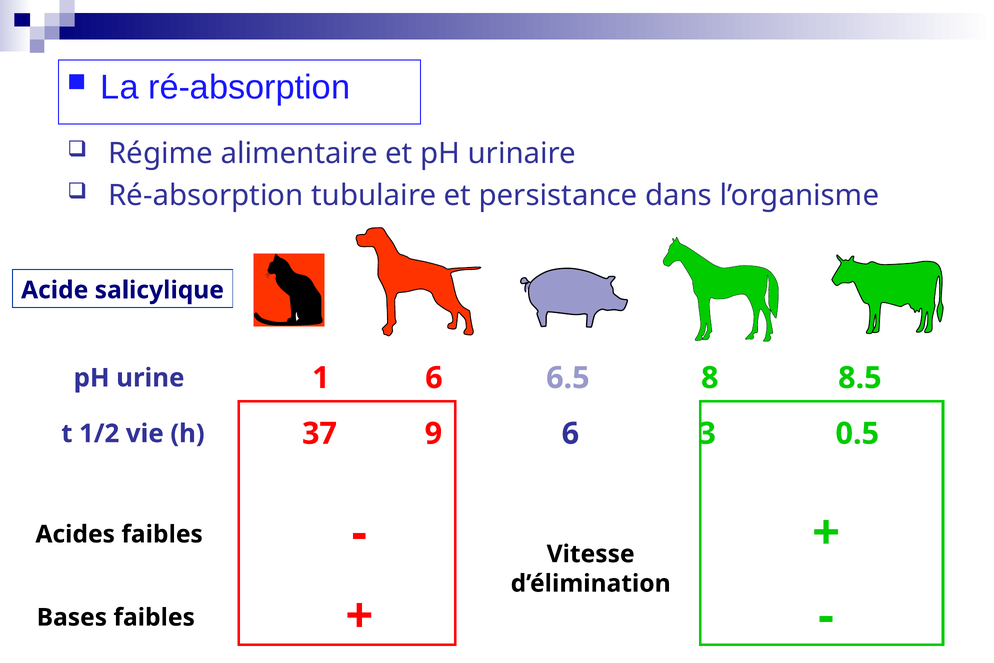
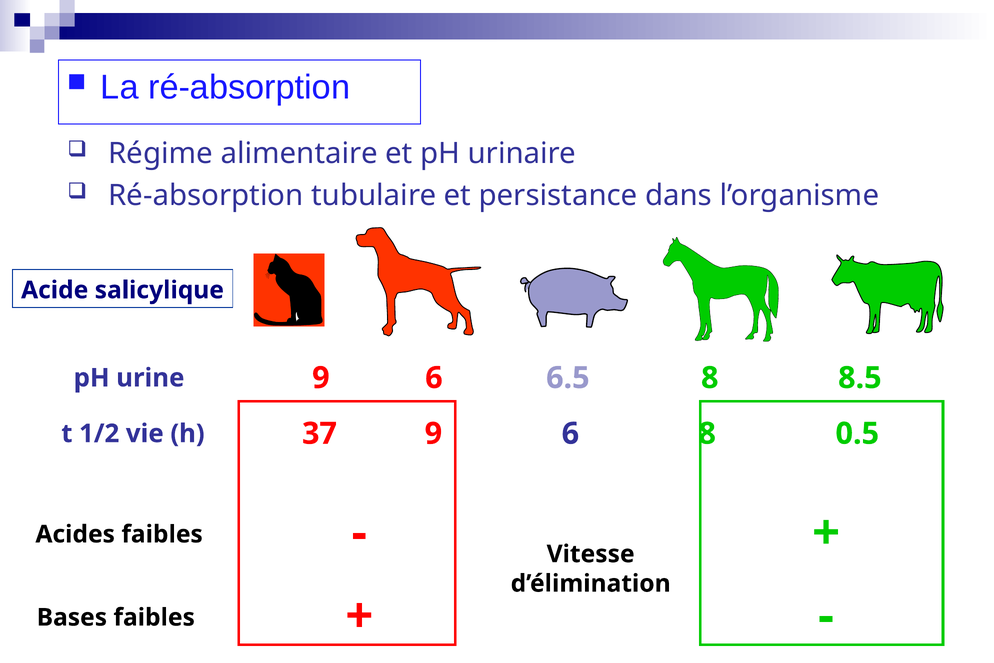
urine 1: 1 -> 9 (321, 378)
6 3: 3 -> 8 (707, 433)
